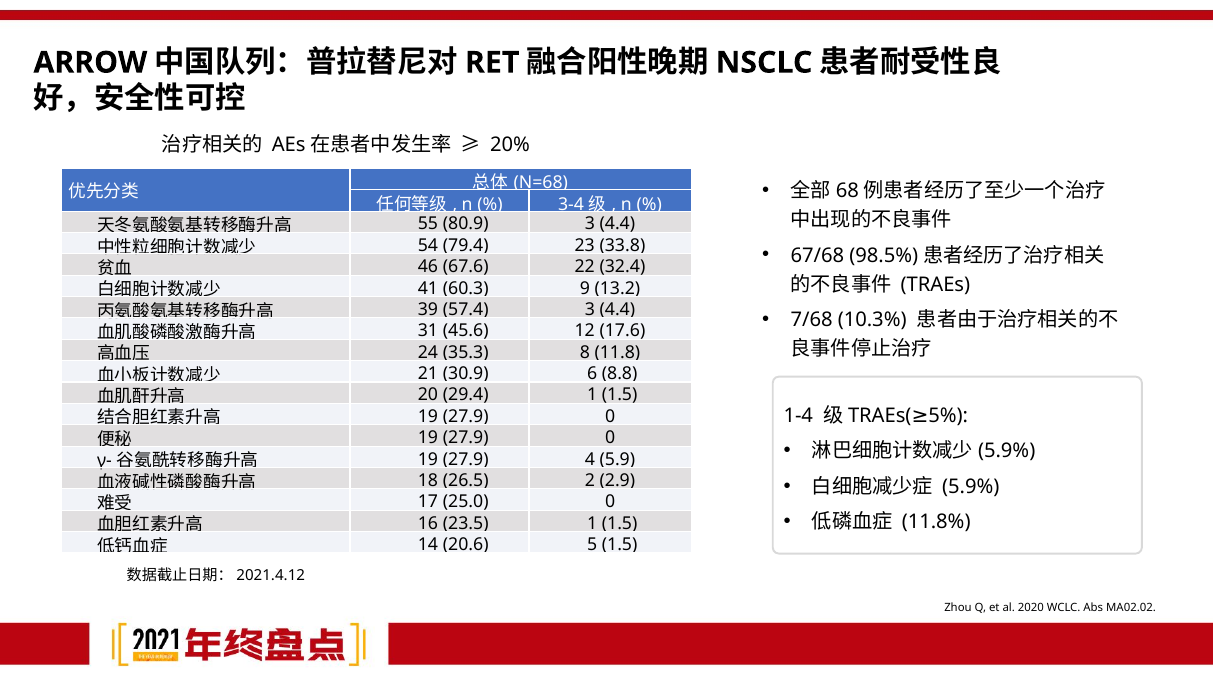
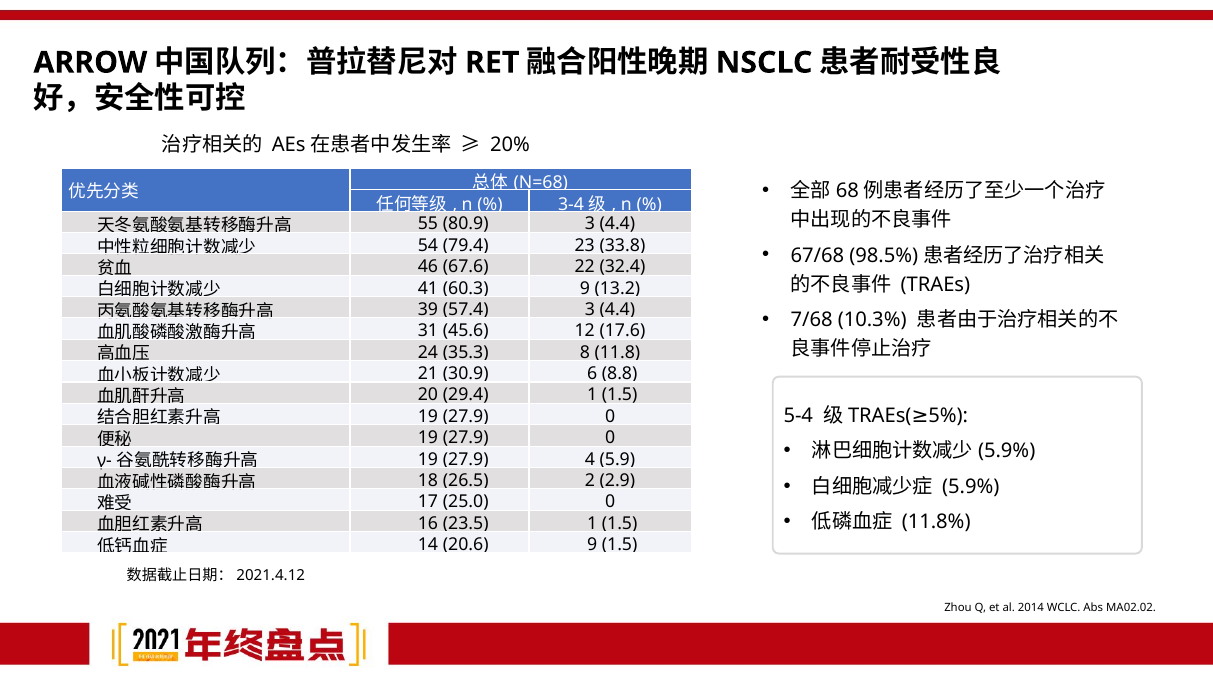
1-4: 1-4 -> 5-4 (798, 416)
20.6 5: 5 -> 9 (592, 545)
2020: 2020 -> 2014 (1031, 608)
